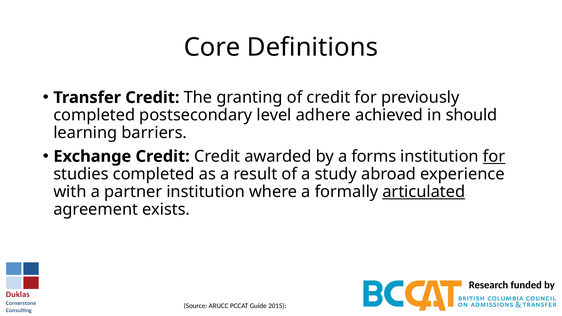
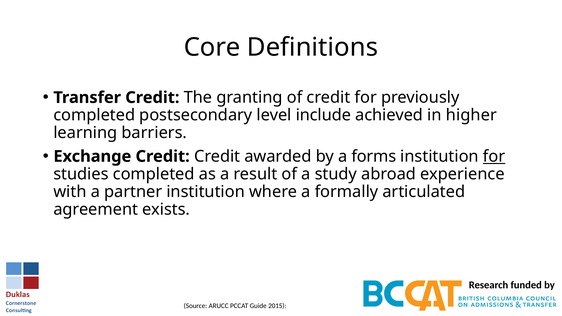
adhere: adhere -> include (323, 115)
should: should -> higher (471, 115)
articulated underline: present -> none (424, 192)
